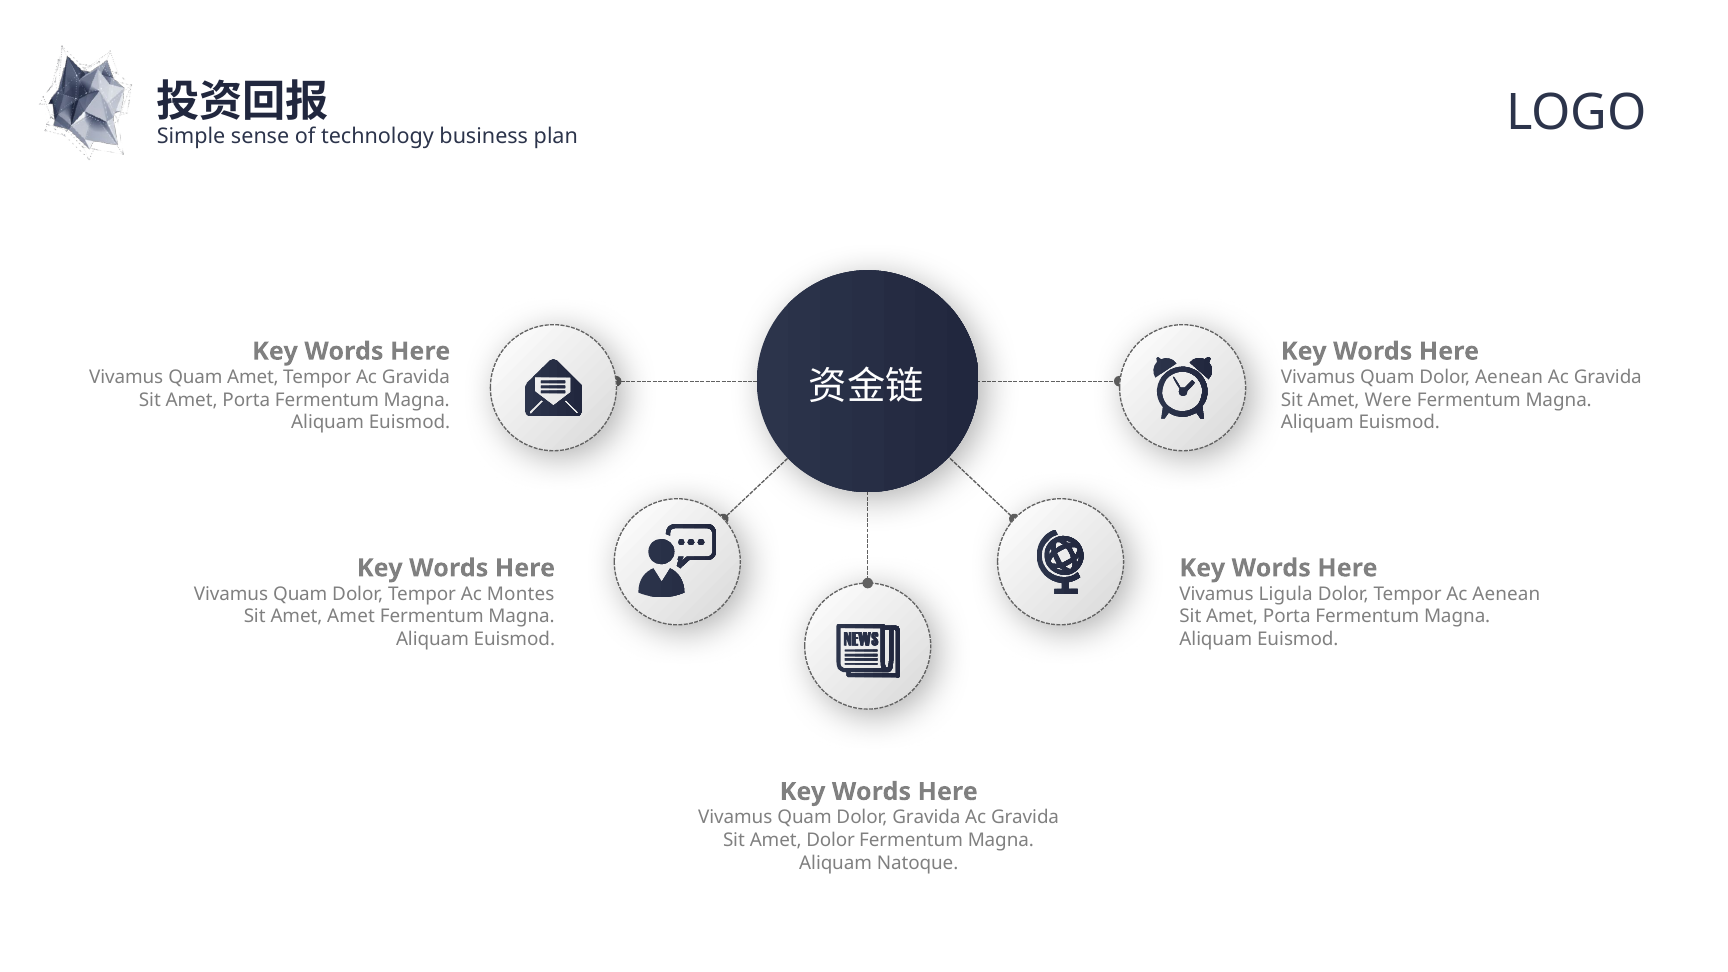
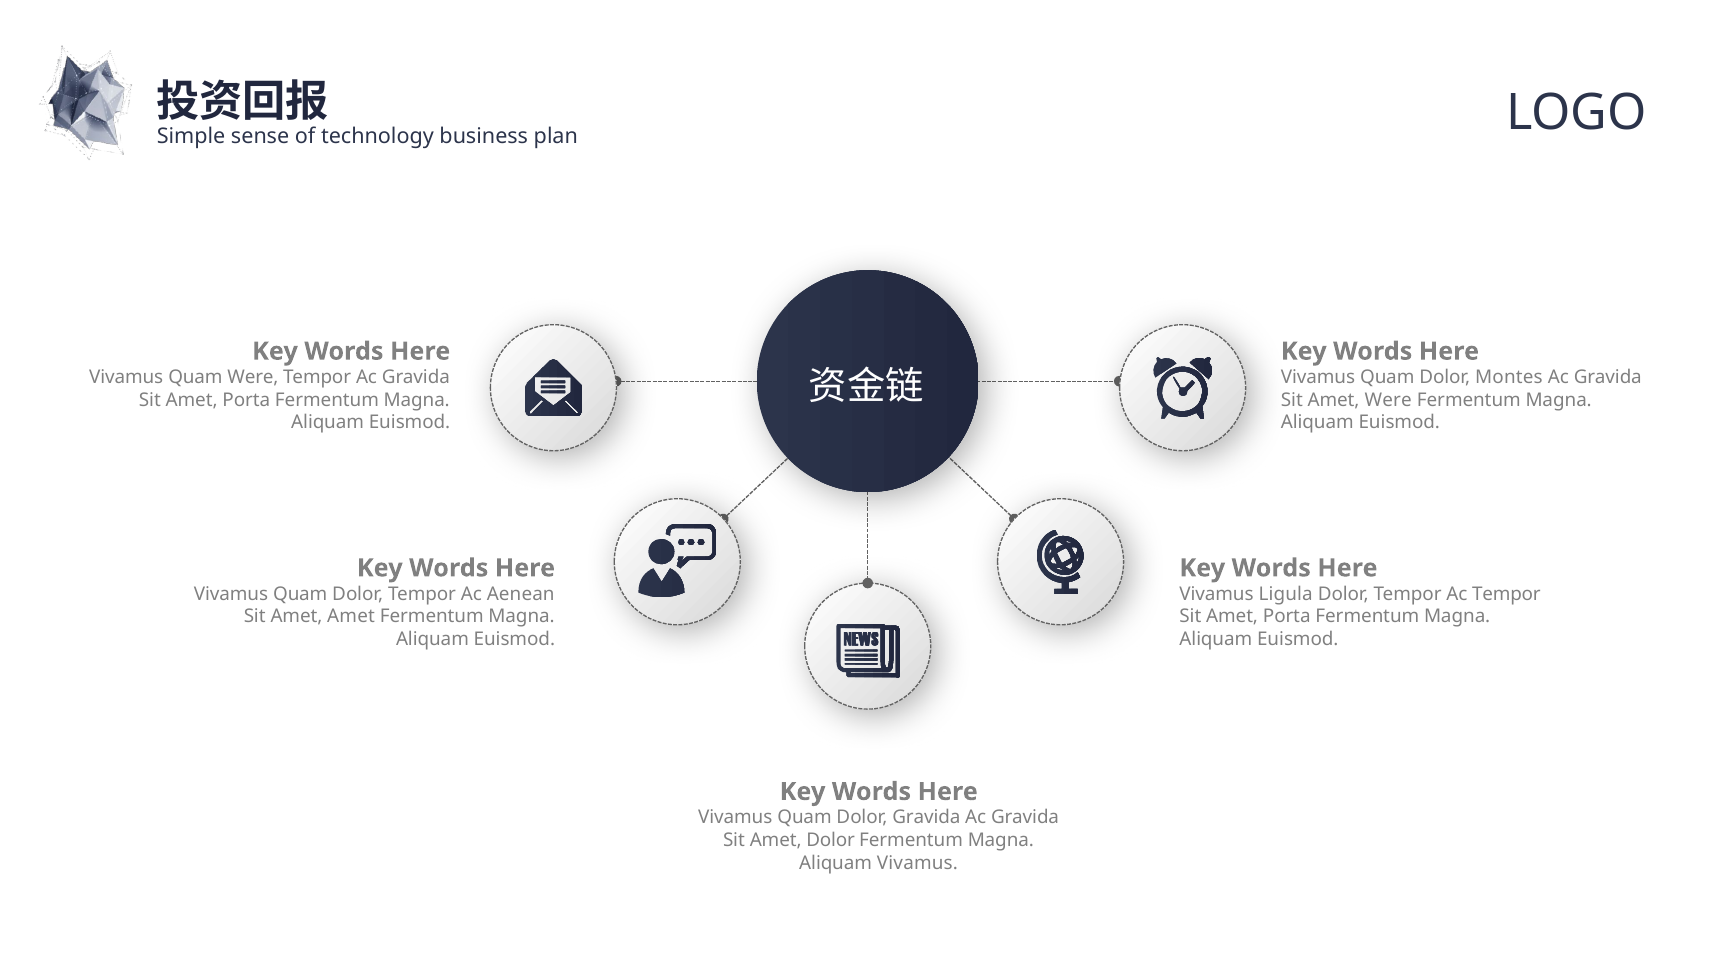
Quam Amet: Amet -> Were (253, 377)
Dolor Aenean: Aenean -> Montes (1509, 377)
Montes: Montes -> Aenean (521, 594)
Ac Aenean: Aenean -> Tempor (1506, 594)
Aliquam Natoque: Natoque -> Vivamus (917, 863)
